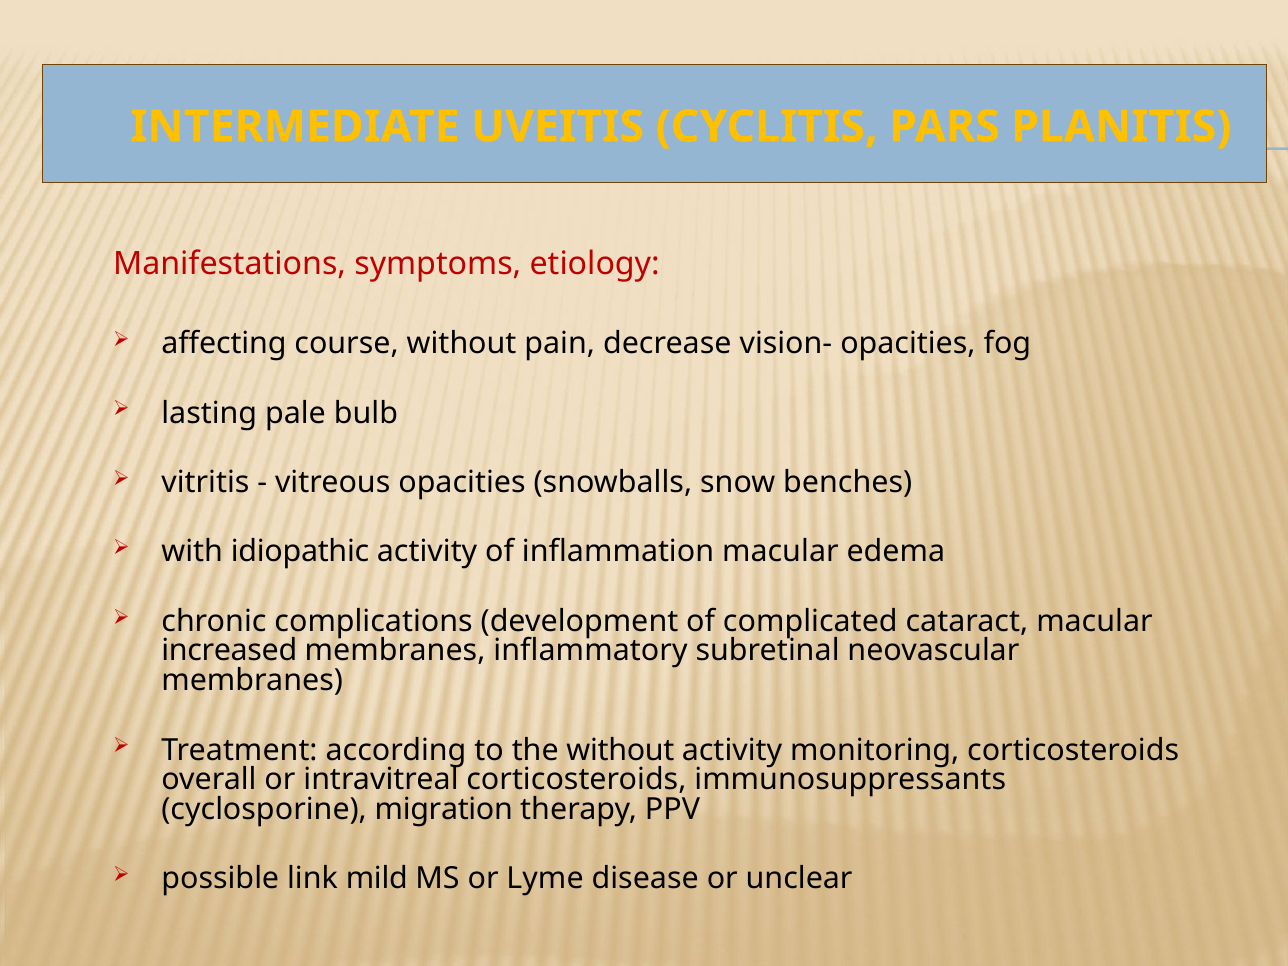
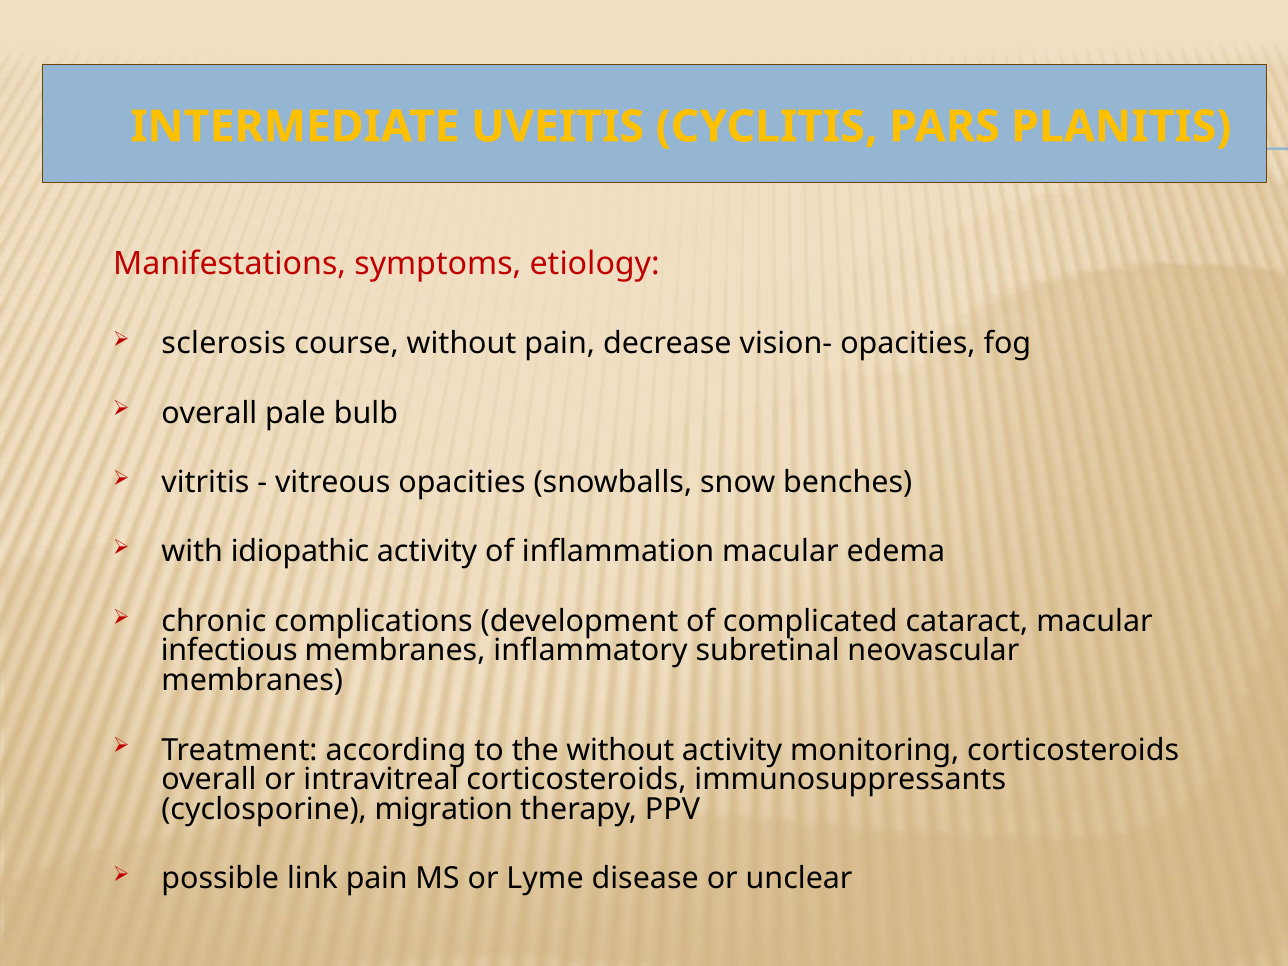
affecting: affecting -> sclerosis (224, 343)
lasting: lasting -> overall (209, 413)
increased: increased -> infectious (229, 651)
link mild: mild -> pain (377, 879)
